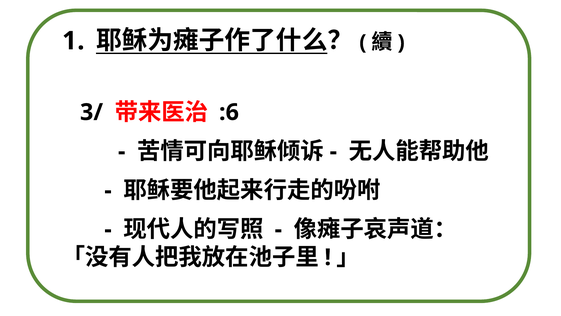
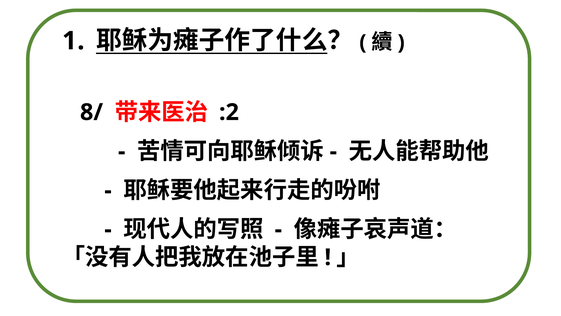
3/: 3/ -> 8/ (92, 112)
:6: :6 -> :2 (229, 112)
